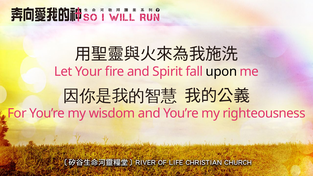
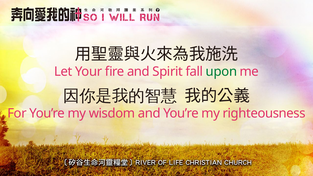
upon colour: black -> green (221, 72)
